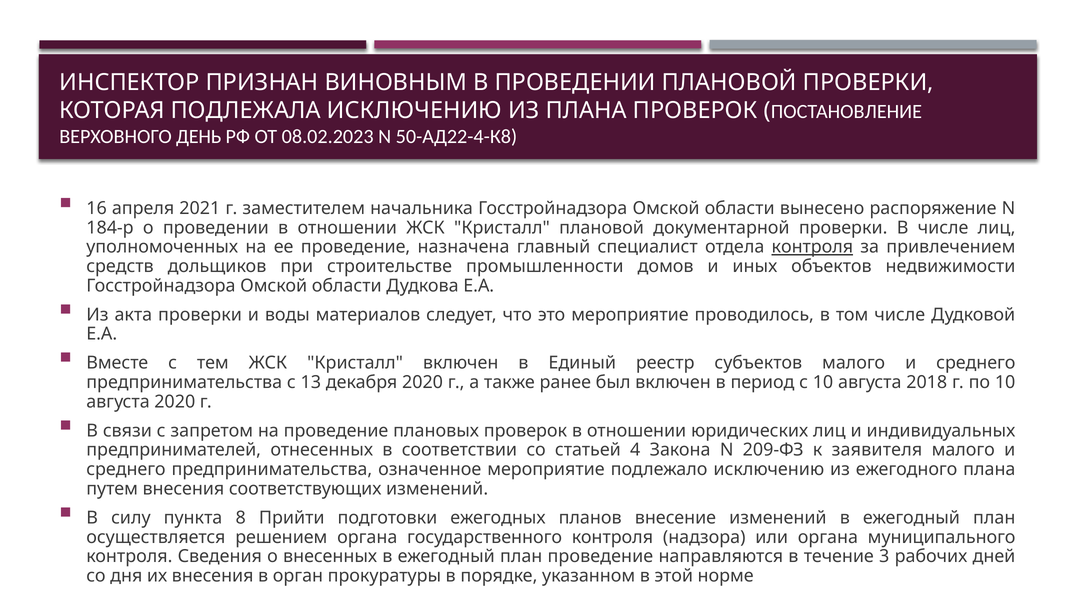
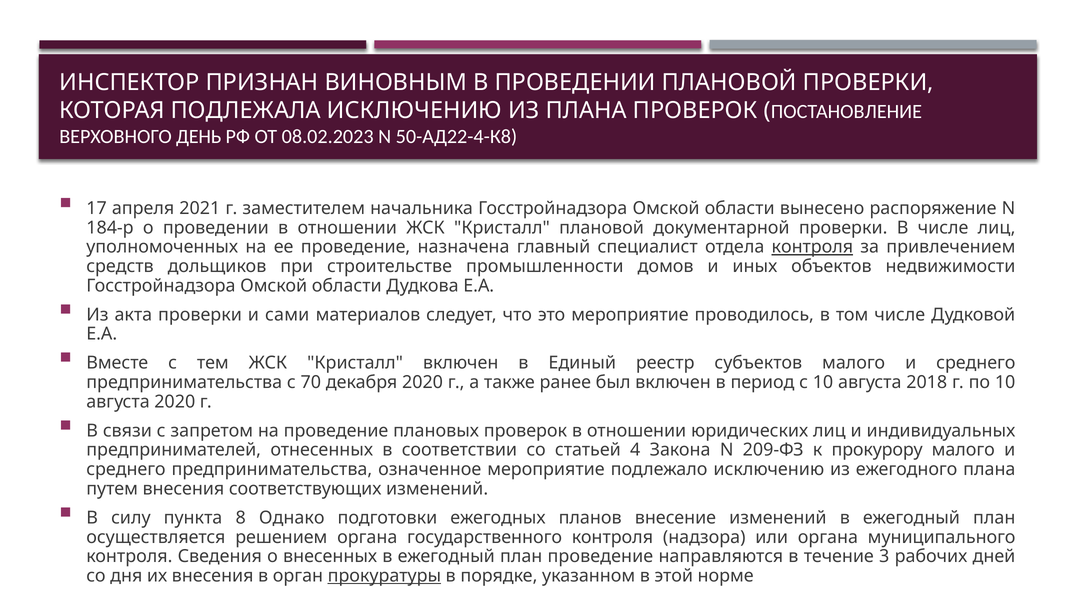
16: 16 -> 17 (97, 208)
воды: воды -> сами (287, 315)
13: 13 -> 70 (311, 383)
заявителя: заявителя -> прокурору (877, 450)
Прийти: Прийти -> Однако (292, 518)
прокуратуры underline: none -> present (384, 576)
